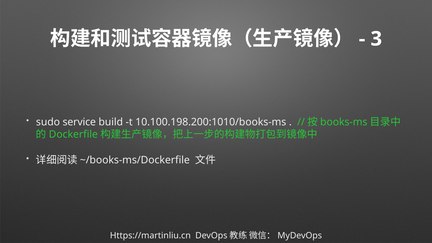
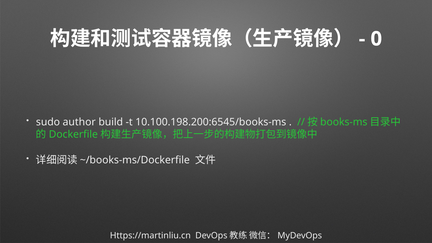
3: 3 -> 0 (376, 39)
service: service -> author (79, 122)
10.100.198.200:1010/books-ms: 10.100.198.200:1010/books-ms -> 10.100.198.200:6545/books-ms (211, 122)
